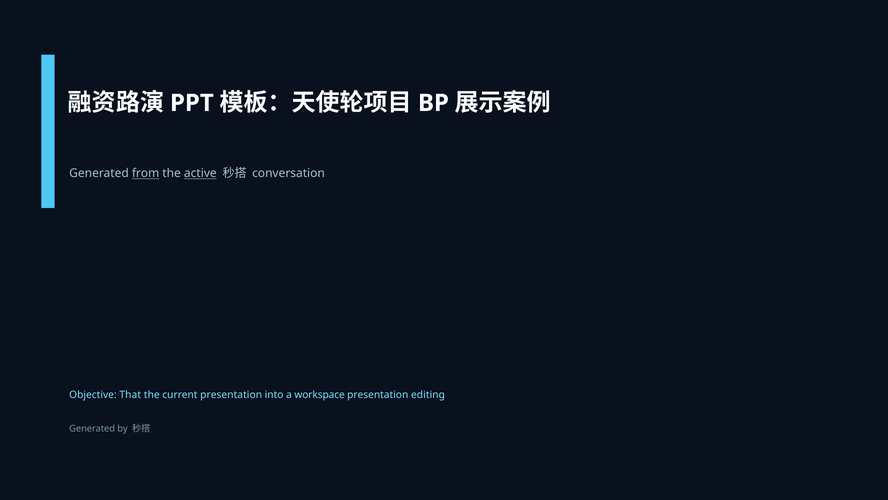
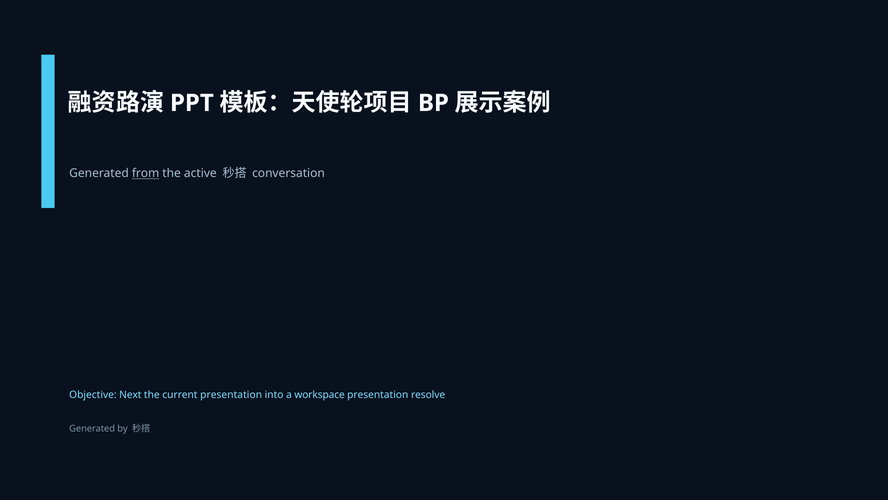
active underline: present -> none (200, 173)
That: That -> Next (130, 394)
editing: editing -> resolve (428, 394)
